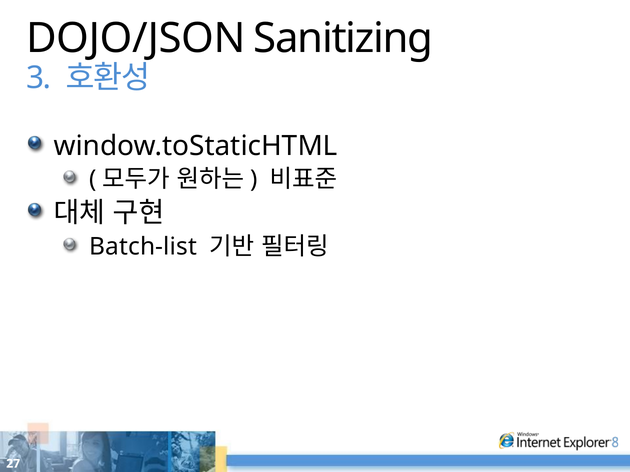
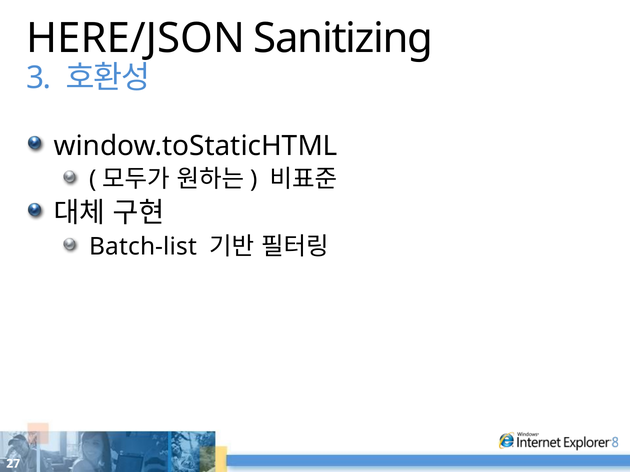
DOJO/JSON: DOJO/JSON -> HERE/JSON (136, 38)
